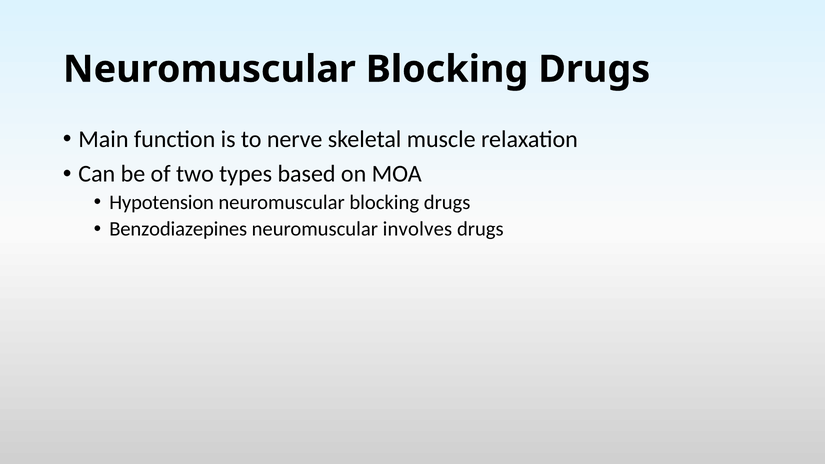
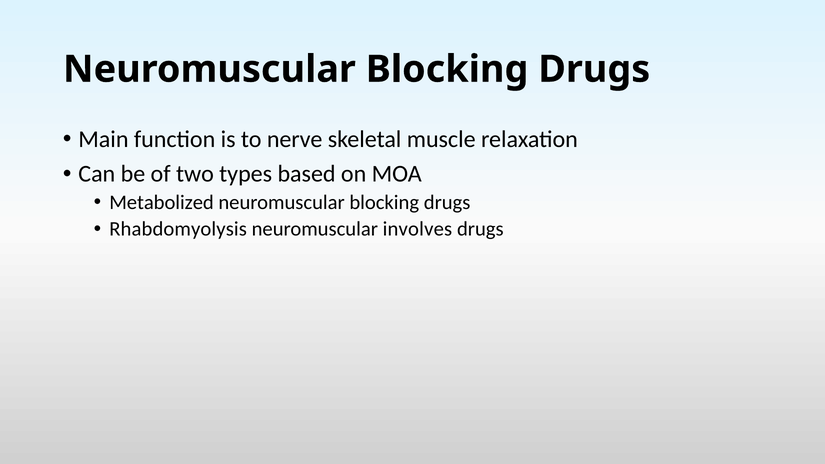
Hypotension: Hypotension -> Metabolized (162, 203)
Benzodiazepines: Benzodiazepines -> Rhabdomyolysis (178, 229)
